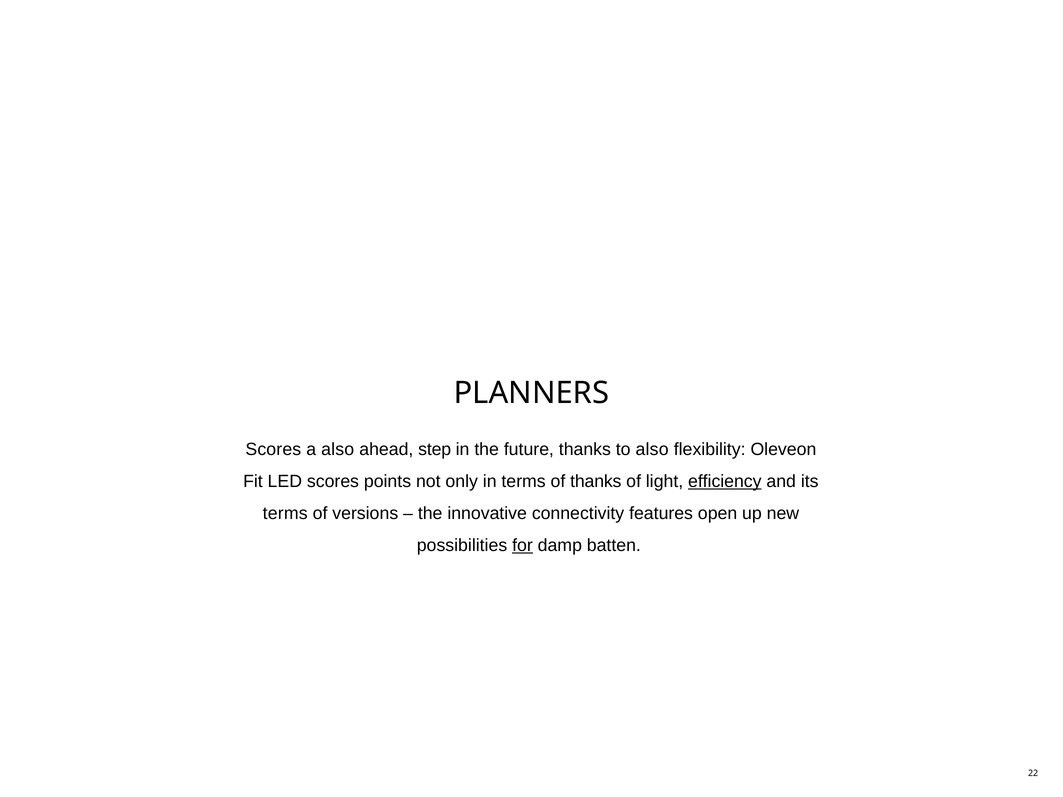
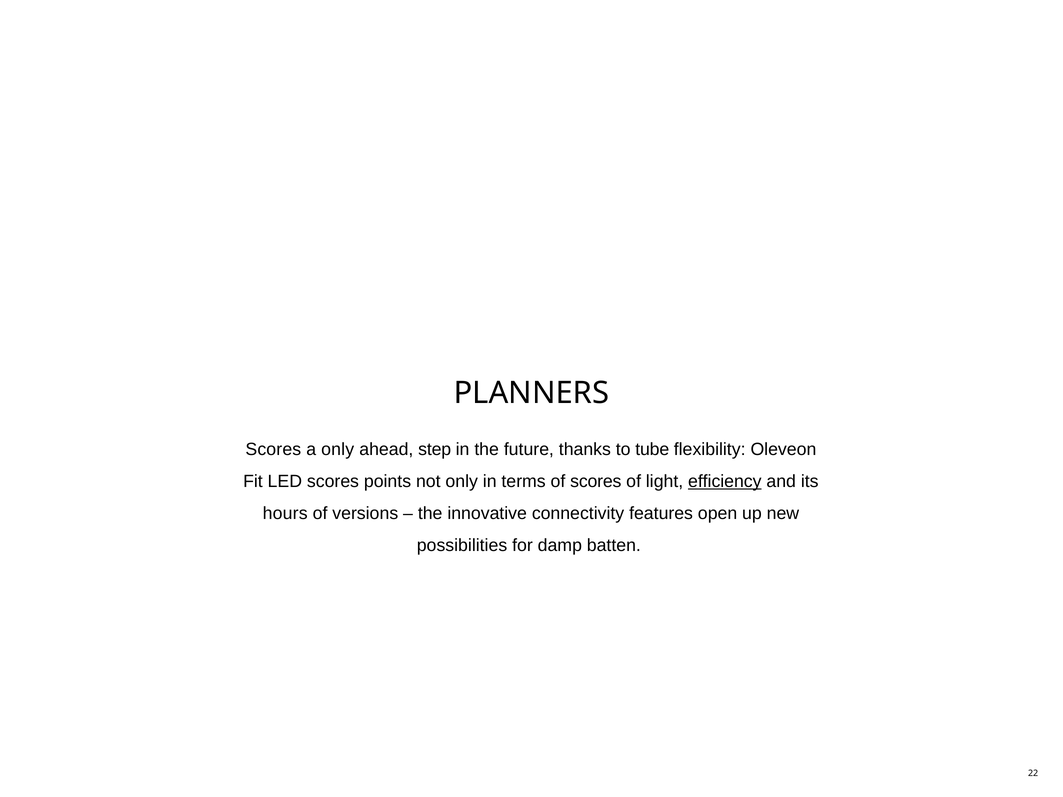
a also: also -> only (338, 450)
to also: also -> tube (652, 450)
of thanks: thanks -> scores (596, 482)
terms: terms -> hours (285, 513)
for underline: present -> none (522, 545)
